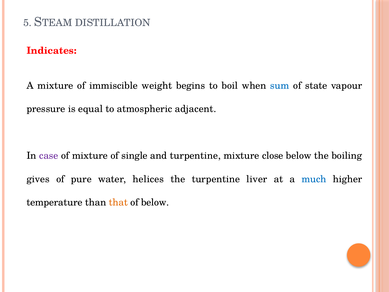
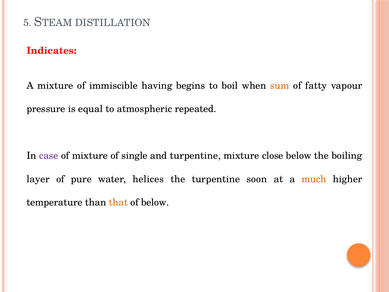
weight: weight -> having (157, 86)
sum colour: blue -> orange (280, 86)
state: state -> fatty (316, 86)
adjacent: adjacent -> repeated (196, 109)
gives: gives -> layer (38, 179)
liver: liver -> soon (257, 179)
much colour: blue -> orange (314, 179)
